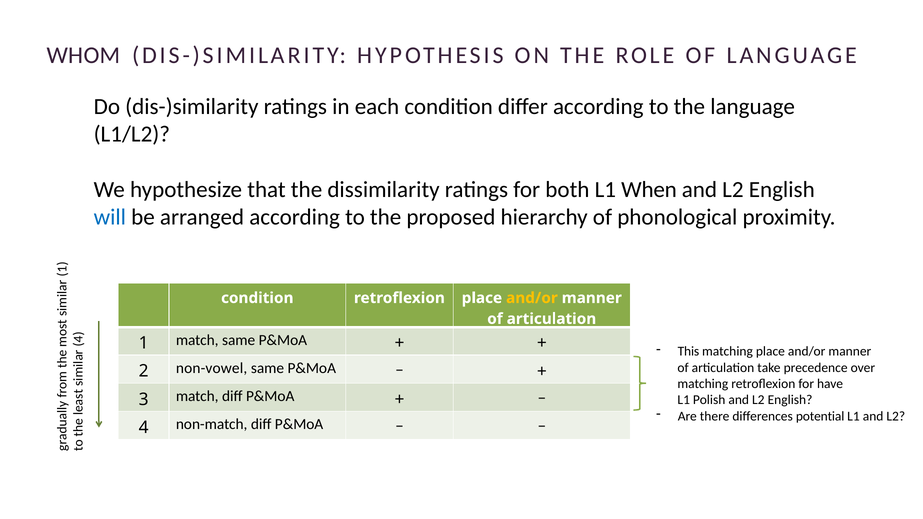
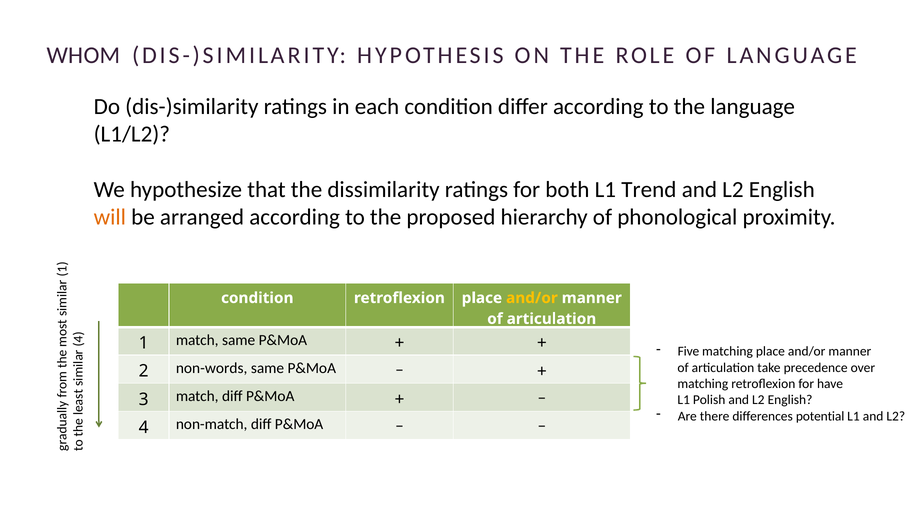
When: When -> Trend (649, 190)
will colour: blue -> orange (110, 217)
This: This -> Five (688, 352)
non-vowel: non-vowel -> non-words (212, 368)
